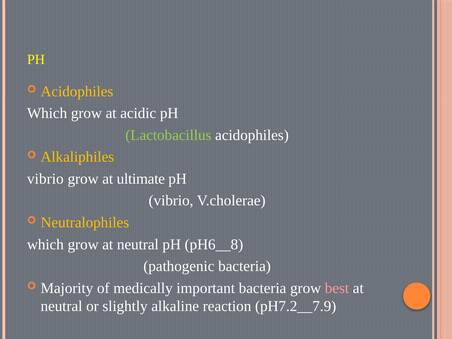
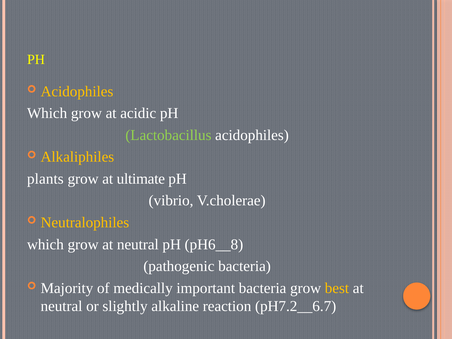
vibrio: vibrio -> plants (45, 179)
best colour: pink -> yellow (337, 288)
pH7.2__7.9: pH7.2__7.9 -> pH7.2__6.7 (296, 306)
